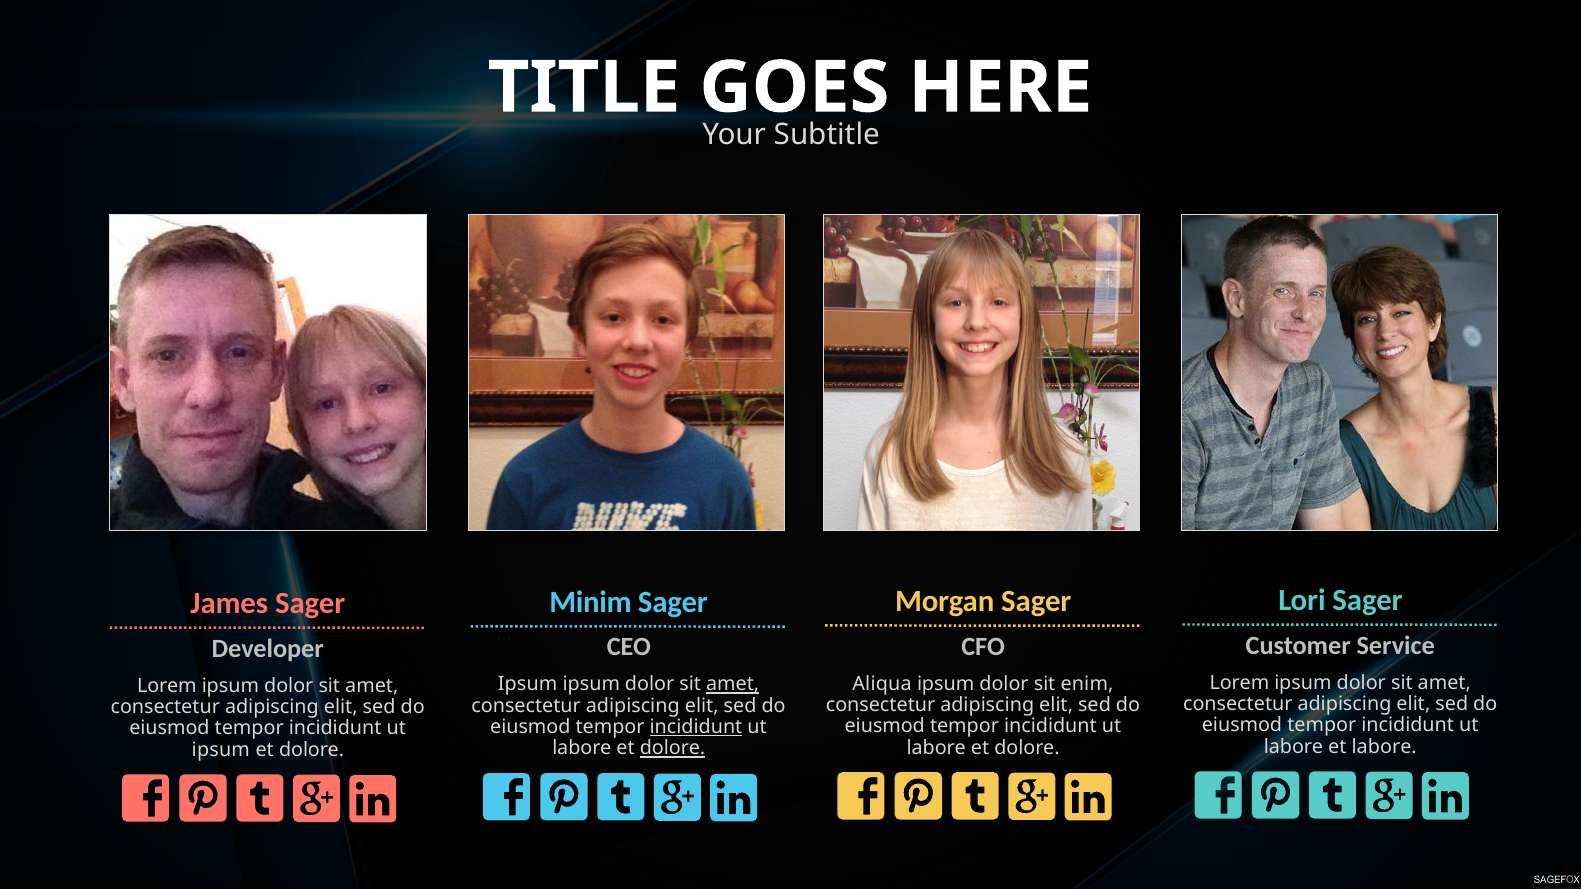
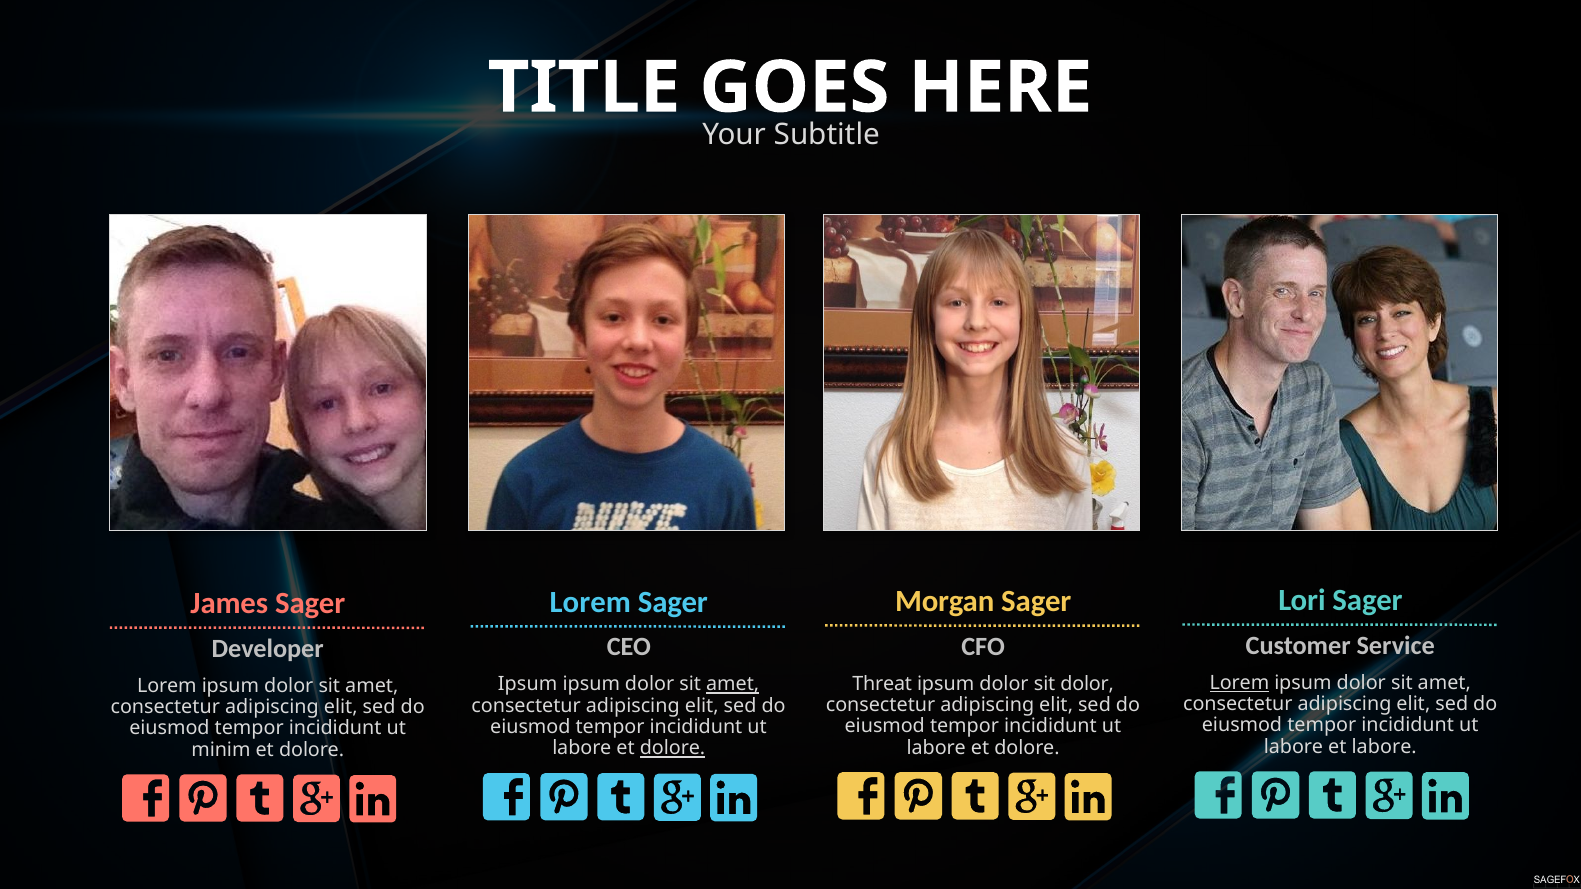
Minim: Minim -> Lorem (590, 602)
Lorem underline: none -> present (1239, 683)
Aliqua: Aliqua -> Threat (882, 684)
sit enim: enim -> dolor (1087, 684)
incididunt underline: present -> none (696, 727)
ipsum: ipsum -> minim (221, 750)
